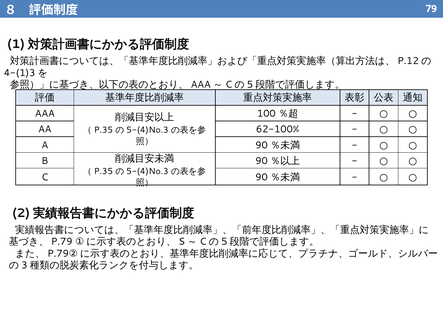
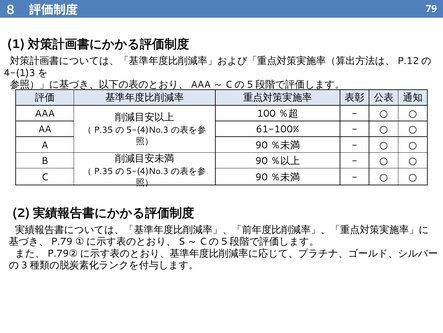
62-100%: 62-100% -> 61-100% (278, 129)
